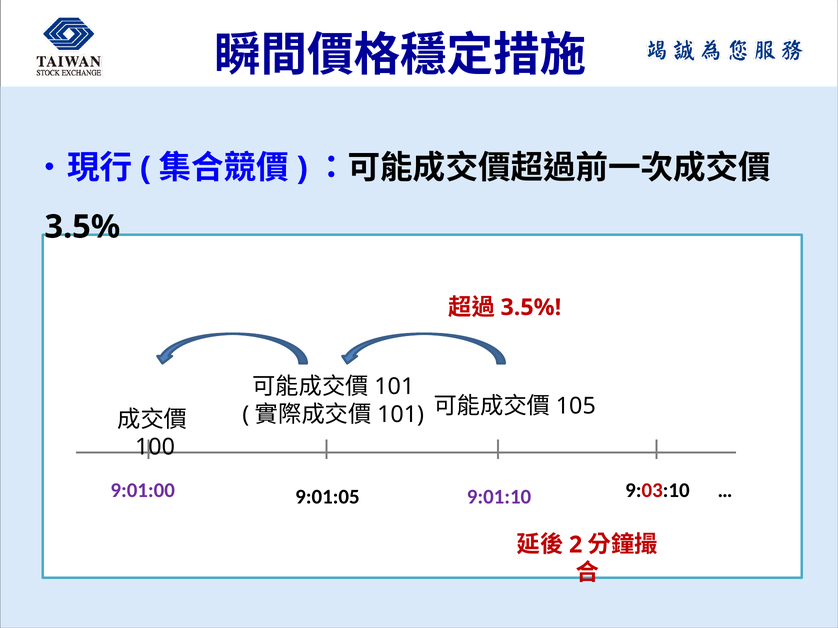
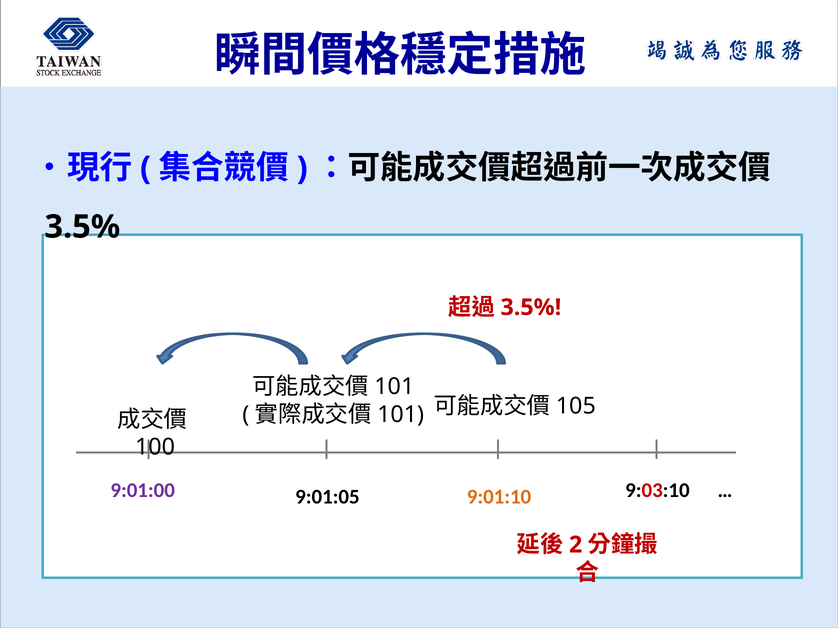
9:01:10 colour: purple -> orange (499, 497)
